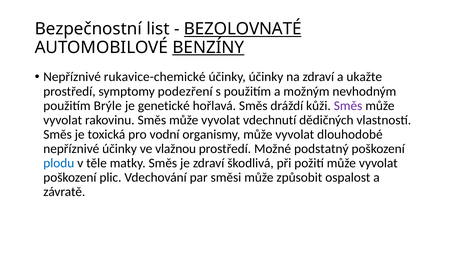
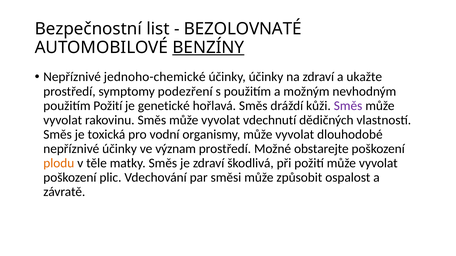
BEZOLOVNATÉ underline: present -> none (243, 29)
rukavice-chemické: rukavice-chemické -> jednoho-chemické (155, 77)
použitím Brýle: Brýle -> Požití (108, 106)
vlažnou: vlažnou -> význam (176, 149)
podstatný: podstatný -> obstarejte (321, 149)
plodu colour: blue -> orange (59, 163)
